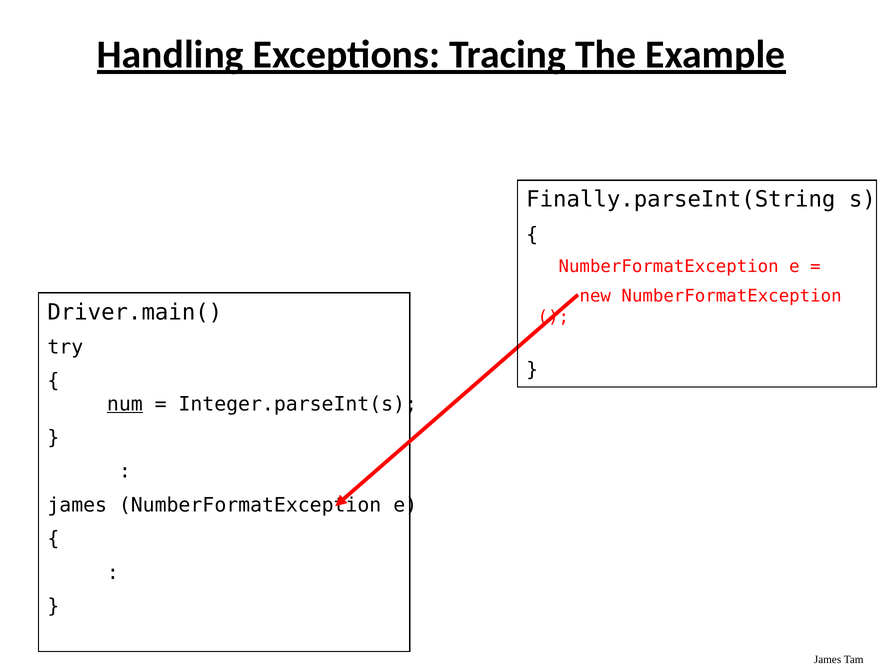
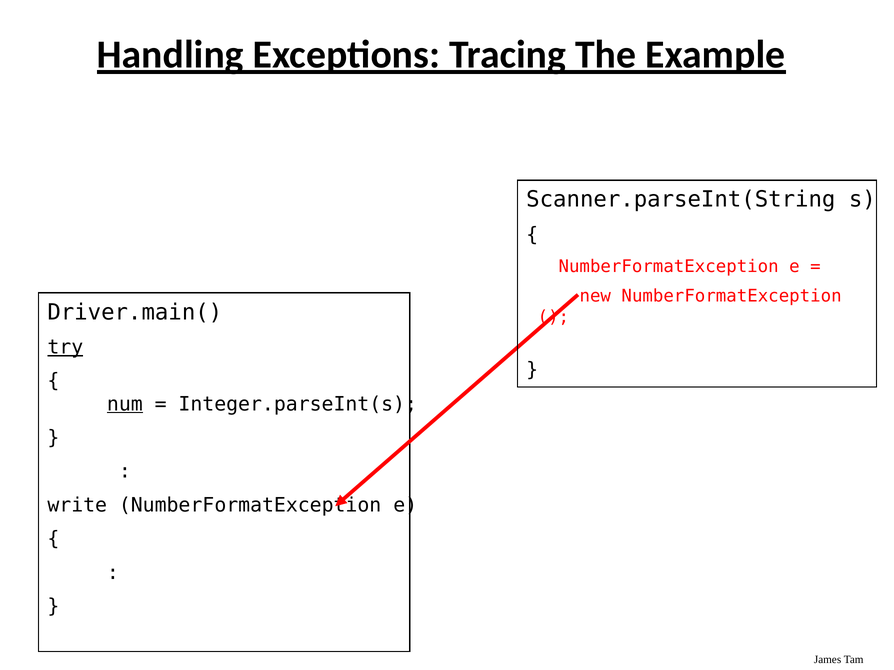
Finally.parseInt(String: Finally.parseInt(String -> Scanner.parseInt(String (681, 200)
try underline: none -> present (65, 347)
james: james -> write (77, 506)
